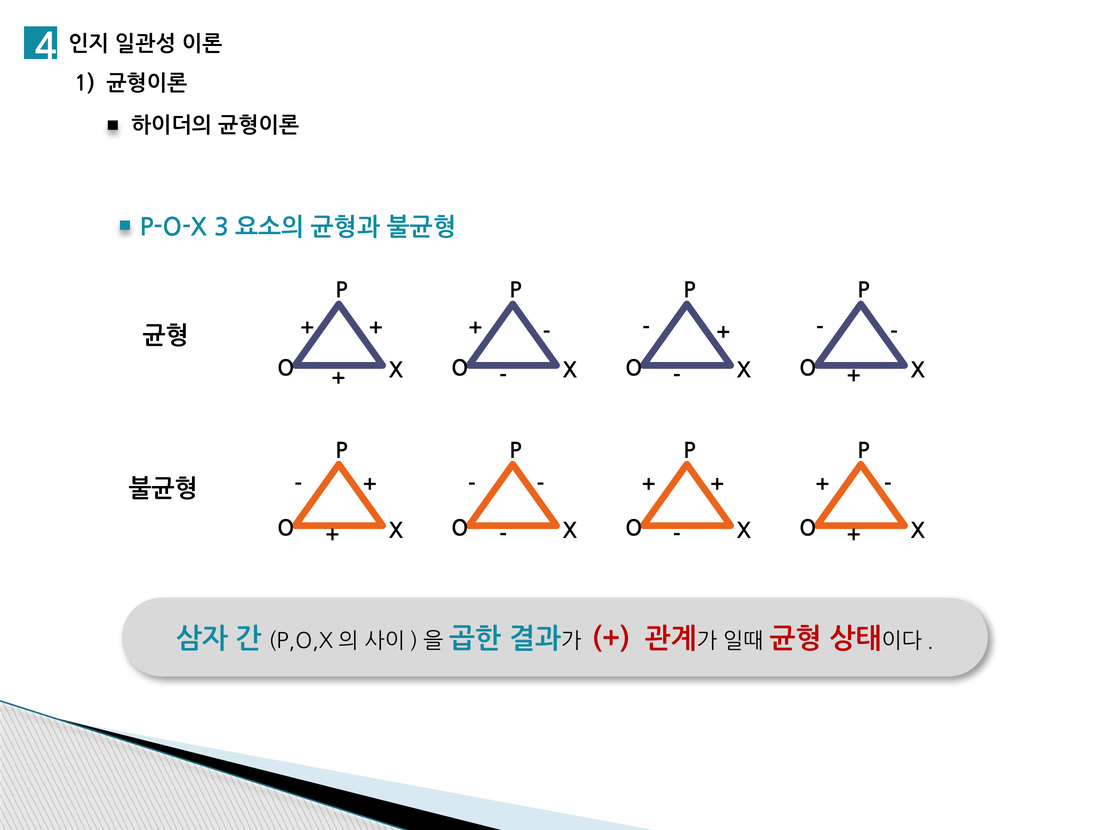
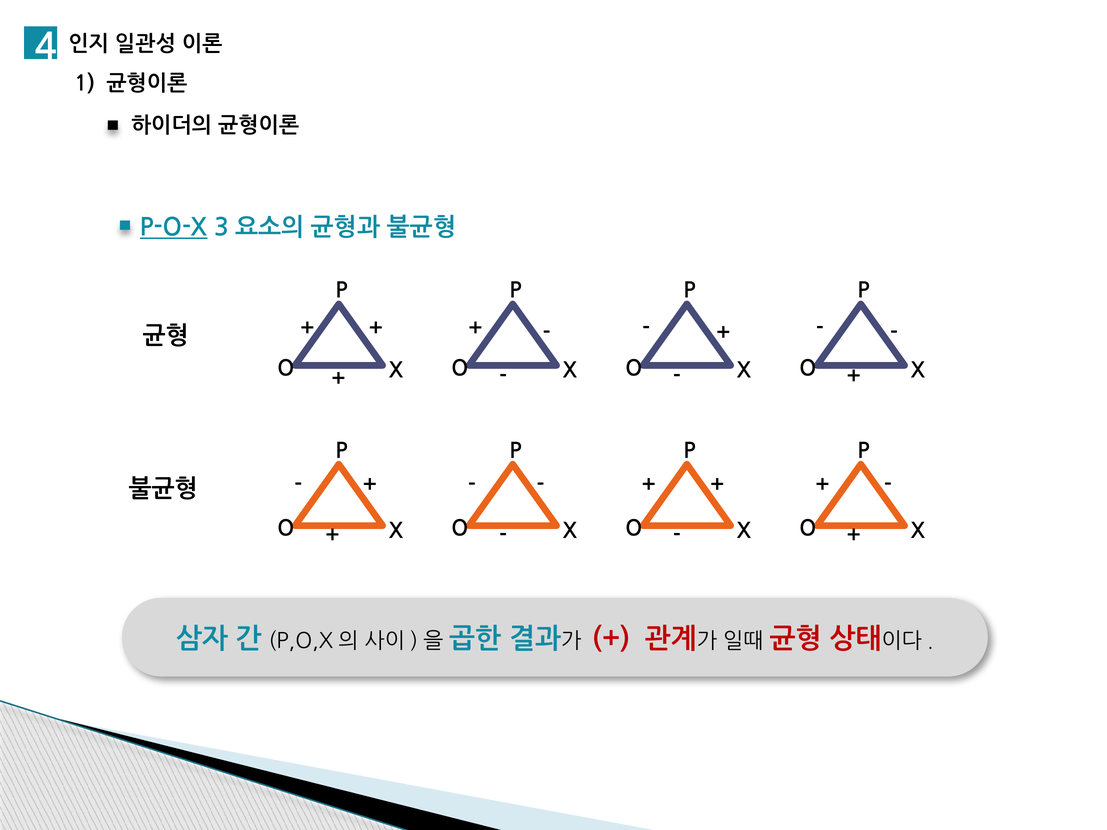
P-O-X underline: none -> present (174, 228)
